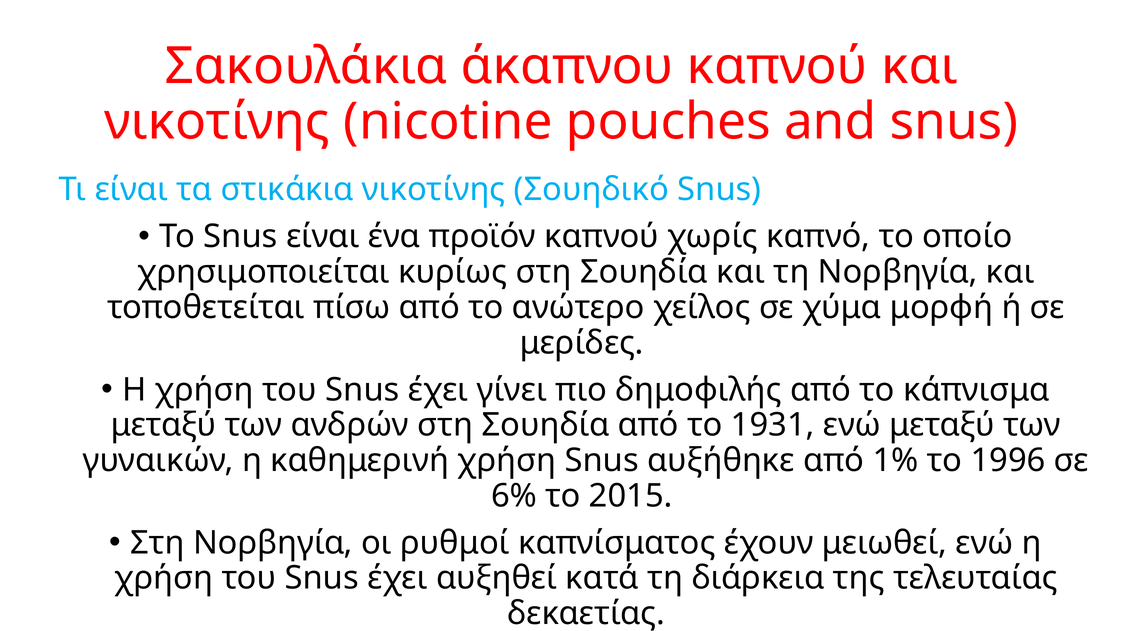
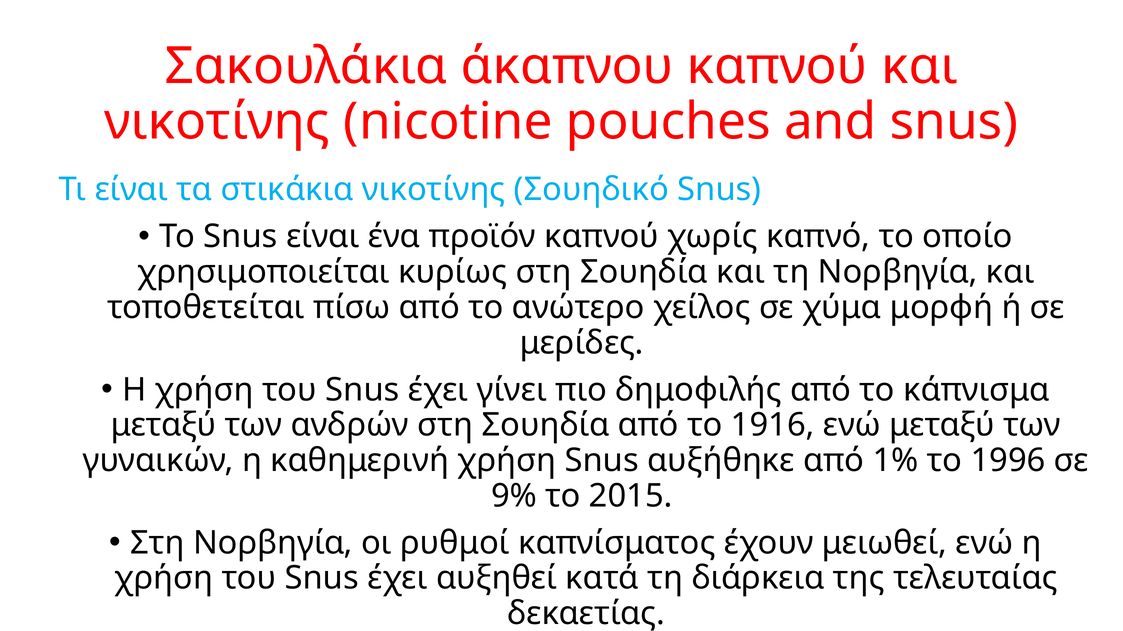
1931: 1931 -> 1916 (773, 426)
6%: 6% -> 9% (514, 496)
